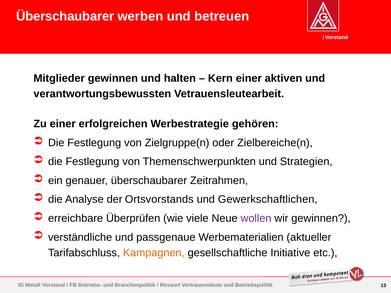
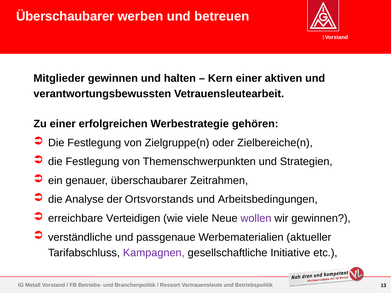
Gewerkschaftlichen: Gewerkschaftlichen -> Arbeitsbedingungen (268, 200)
Überprüfen: Überprüfen -> Verteidigen (133, 218)
Kampagnen colour: orange -> purple (154, 253)
